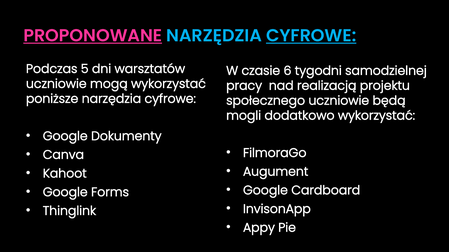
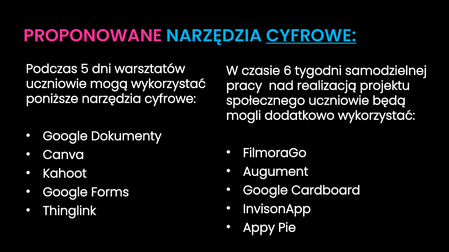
PROPONOWANE underline: present -> none (93, 36)
